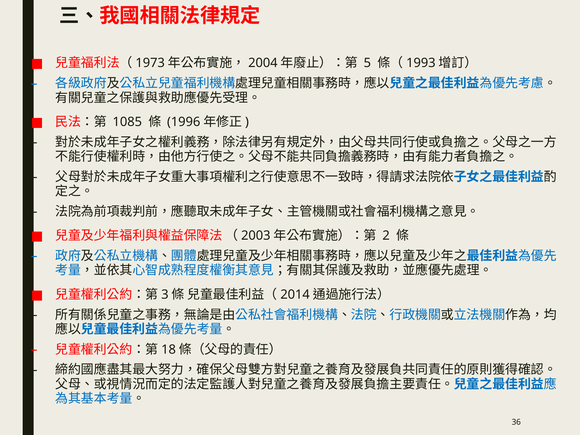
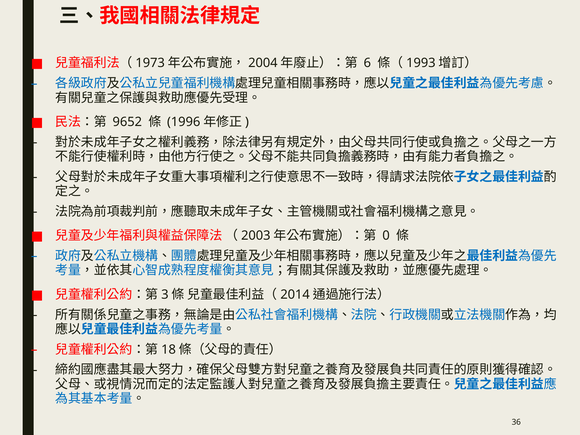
5: 5 -> 6 (367, 63)
1085: 1085 -> 9652 (127, 122)
2: 2 -> 0 (386, 236)
